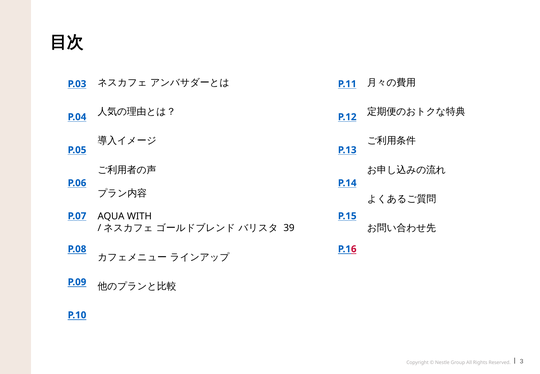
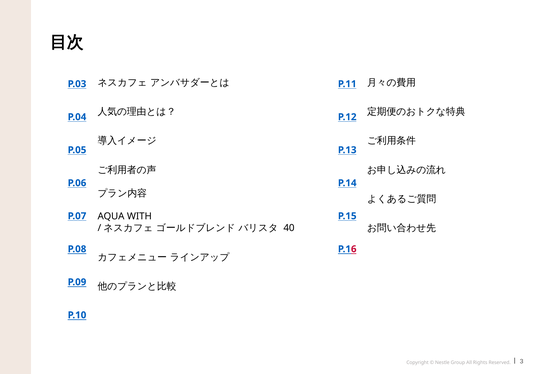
39: 39 -> 40 (289, 228)
